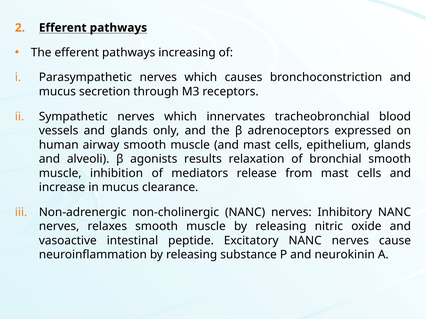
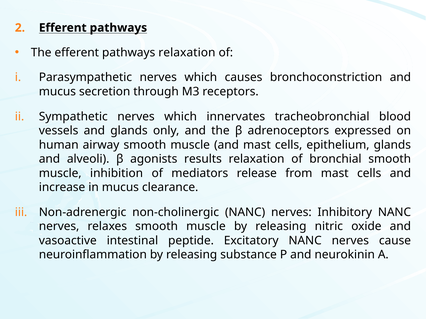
pathways increasing: increasing -> relaxation (187, 53)
